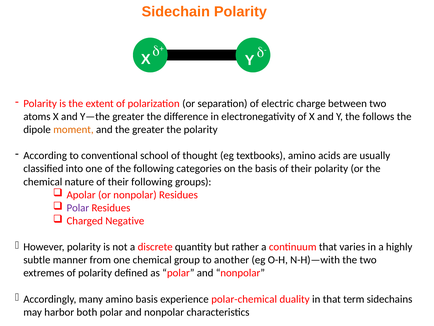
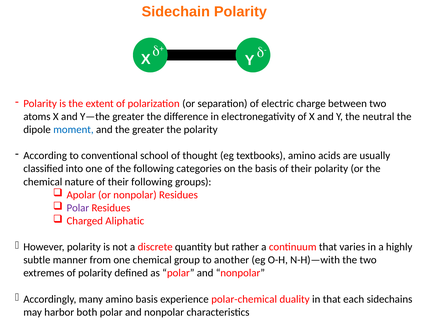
follows: follows -> neutral (378, 116)
moment colour: orange -> blue (73, 129)
Negative: Negative -> Aliphatic (125, 221)
term: term -> each (354, 299)
